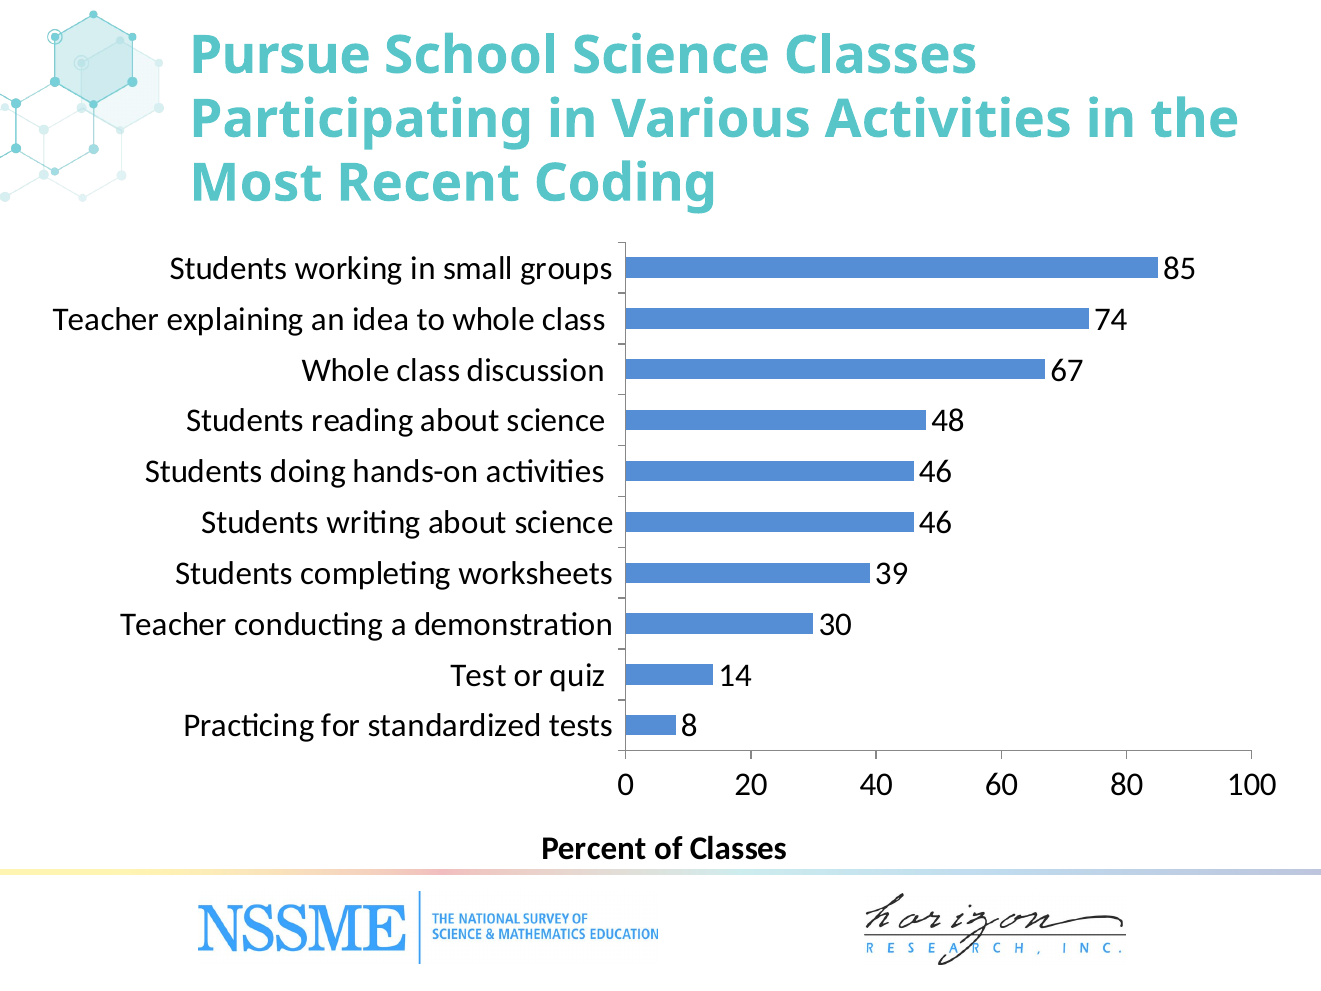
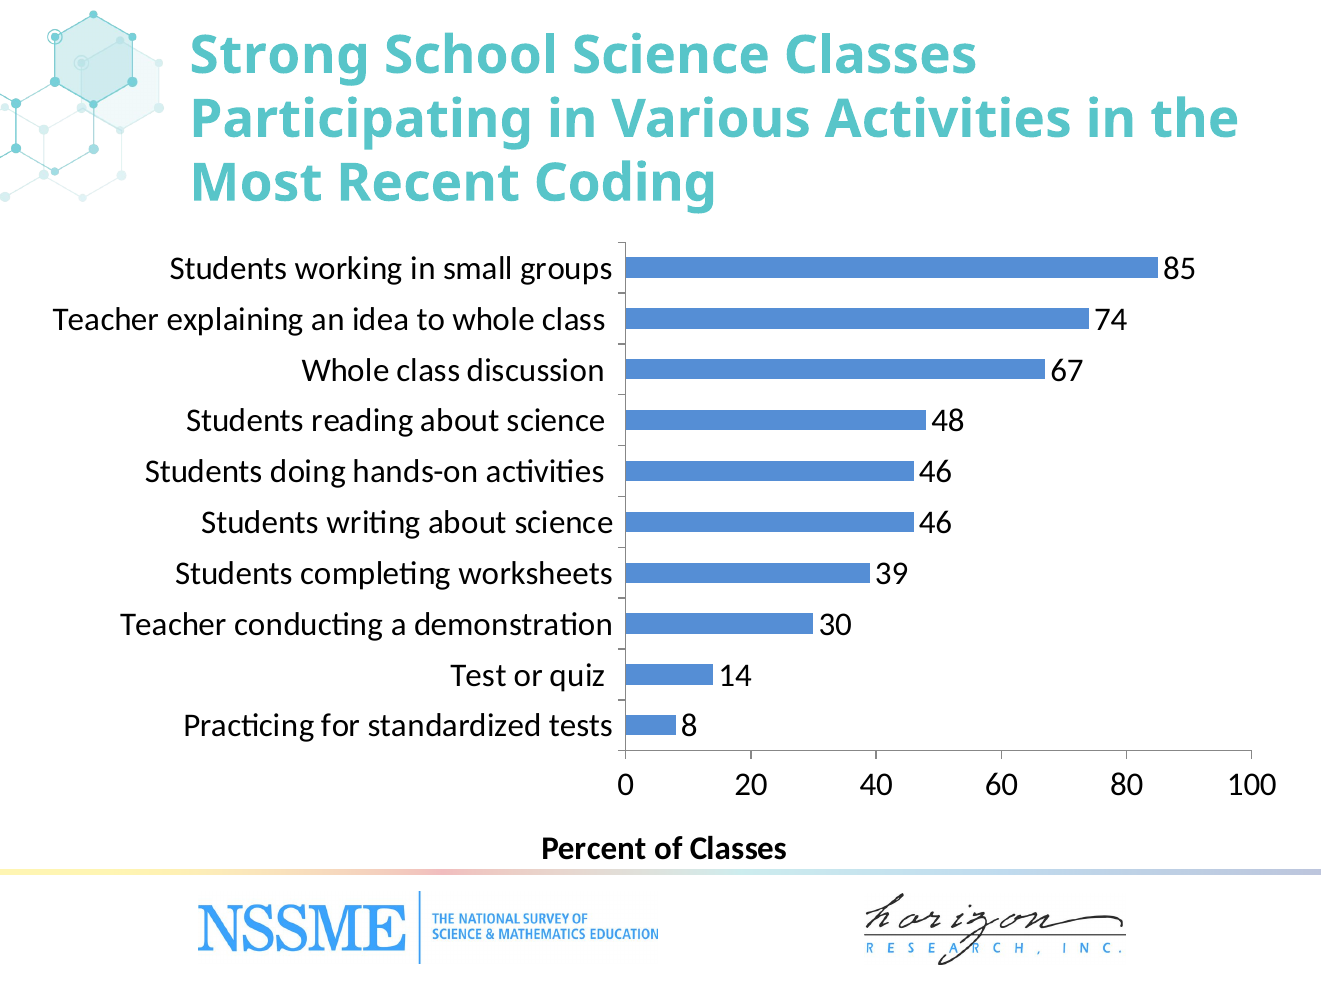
Pursue: Pursue -> Strong (280, 55)
